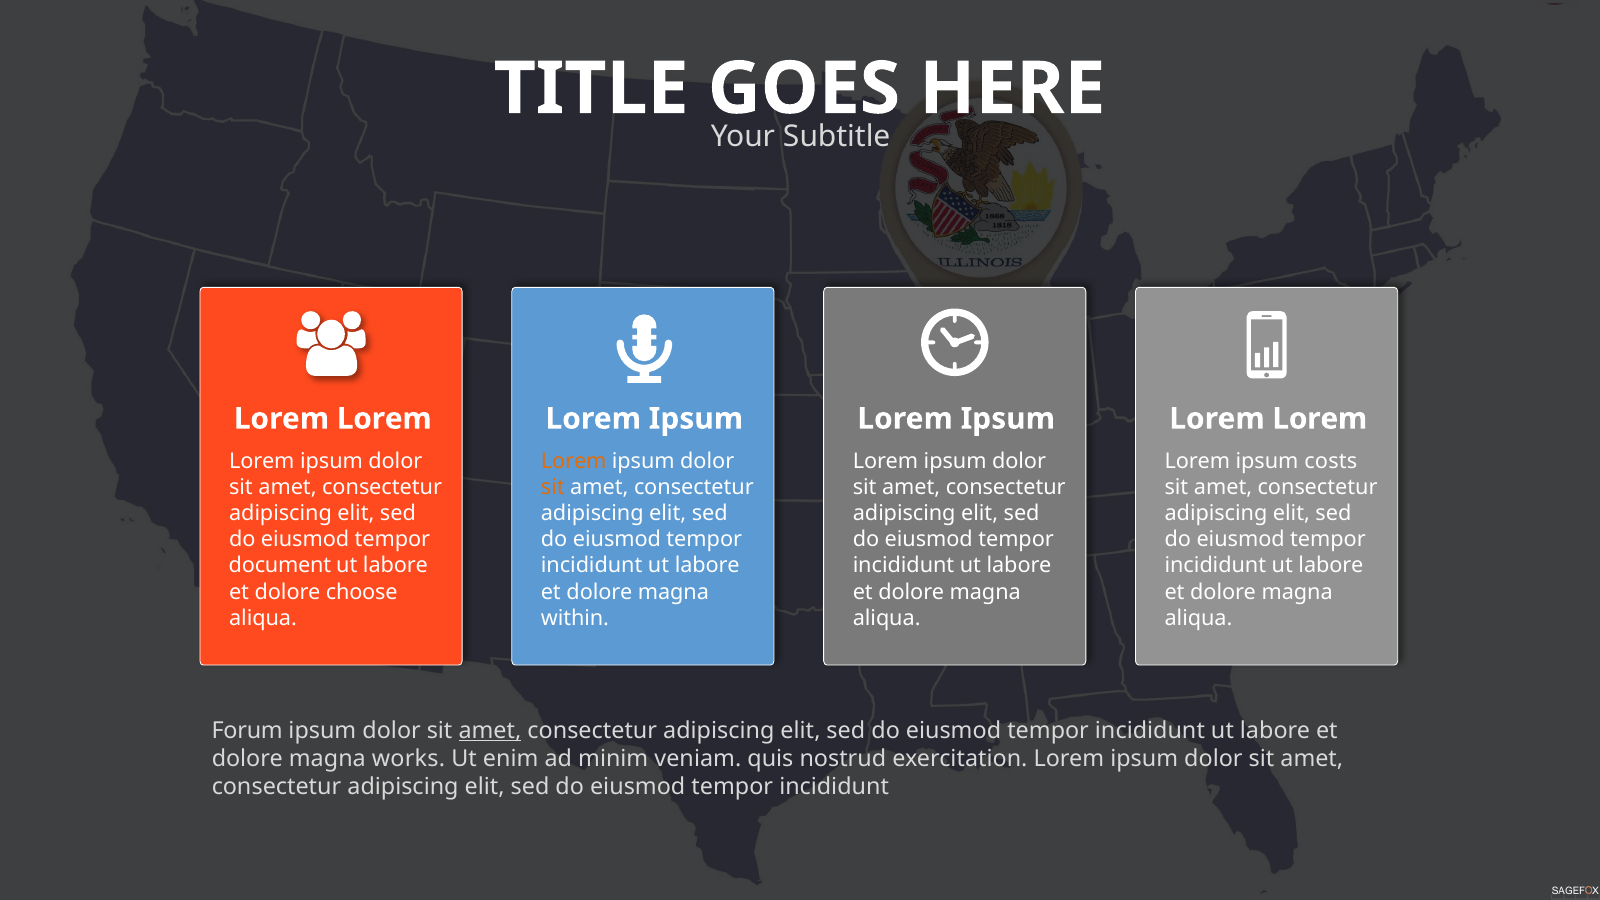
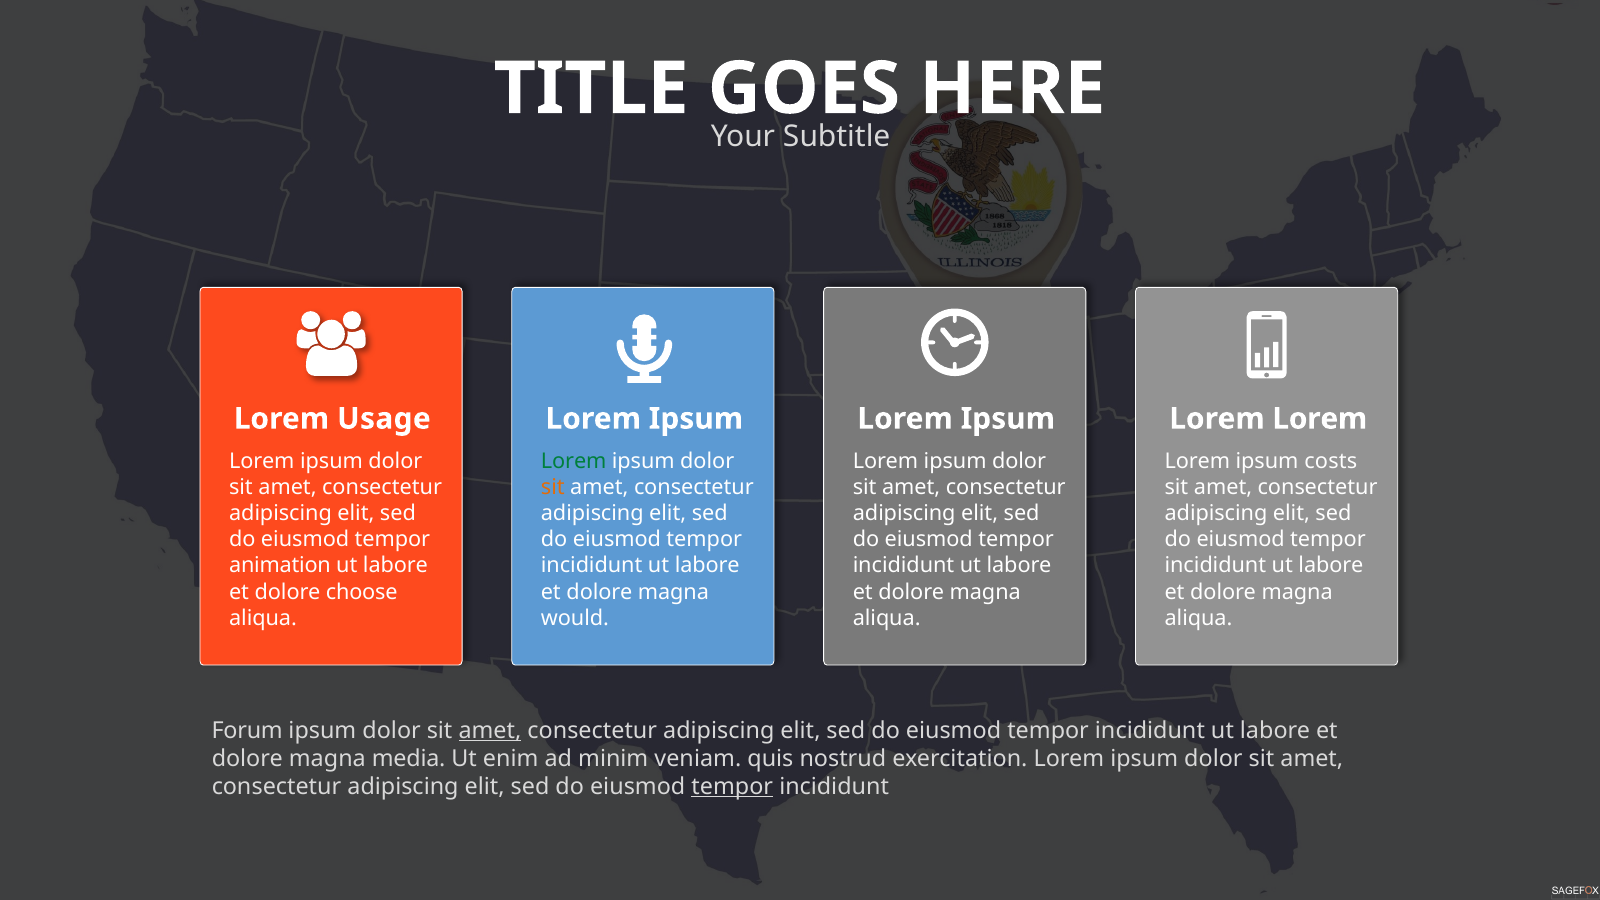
Lorem: Lorem -> Usage (384, 419)
Lorem colour: orange -> green (574, 462)
document: document -> animation (280, 566)
within: within -> would (575, 618)
works: works -> media (409, 759)
tempor underline: none -> present (732, 787)
